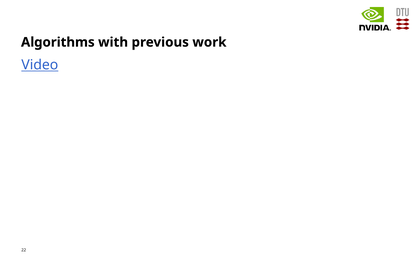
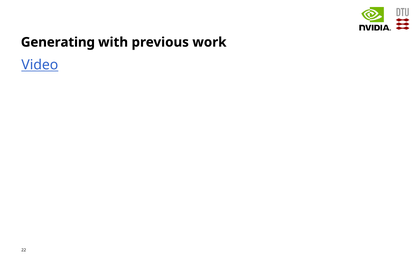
Algorithms: Algorithms -> Generating (58, 42)
